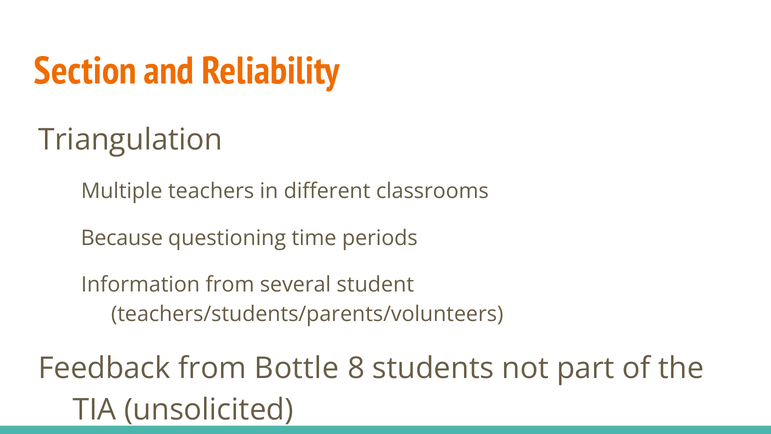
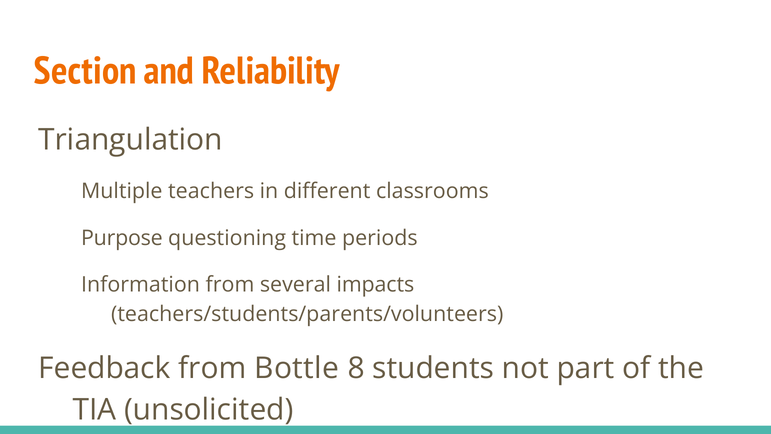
Because: Because -> Purpose (122, 238)
student: student -> impacts (375, 285)
